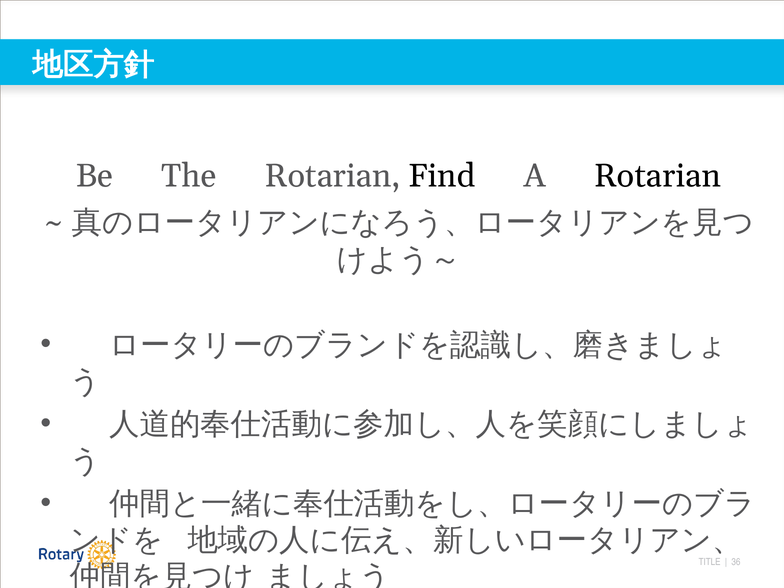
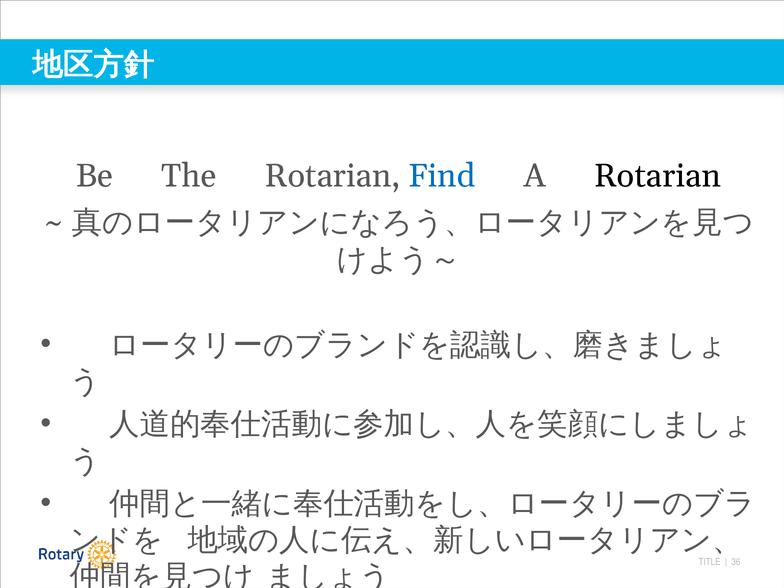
Find colour: black -> blue (442, 176)
